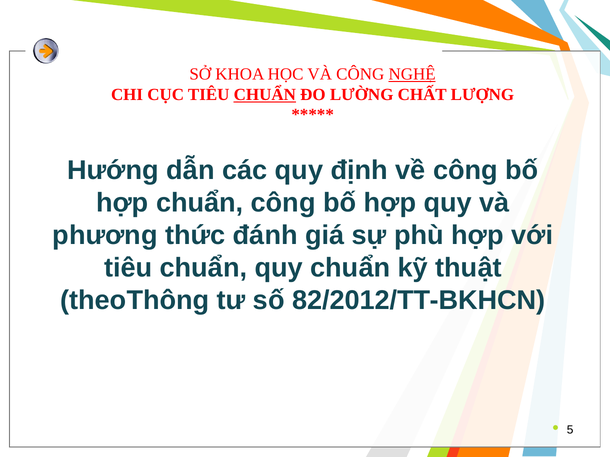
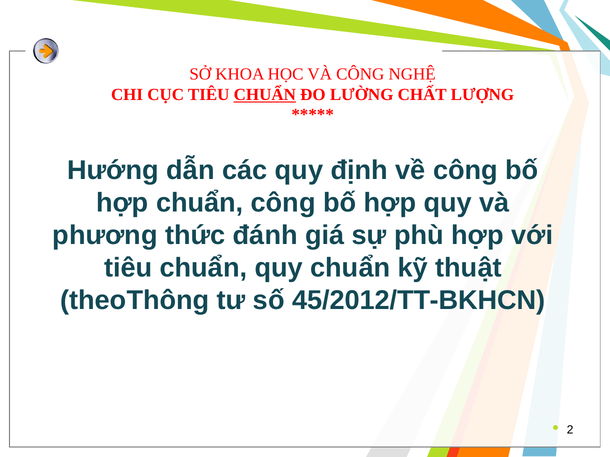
NGHỆ underline: present -> none (412, 74)
82/2012/TT-BKHCN: 82/2012/TT-BKHCN -> 45/2012/TT-BKHCN (419, 301)
5: 5 -> 2 (570, 430)
